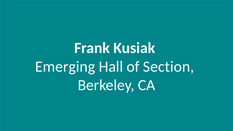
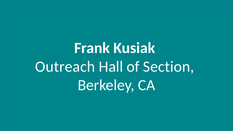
Emerging: Emerging -> Outreach (65, 67)
